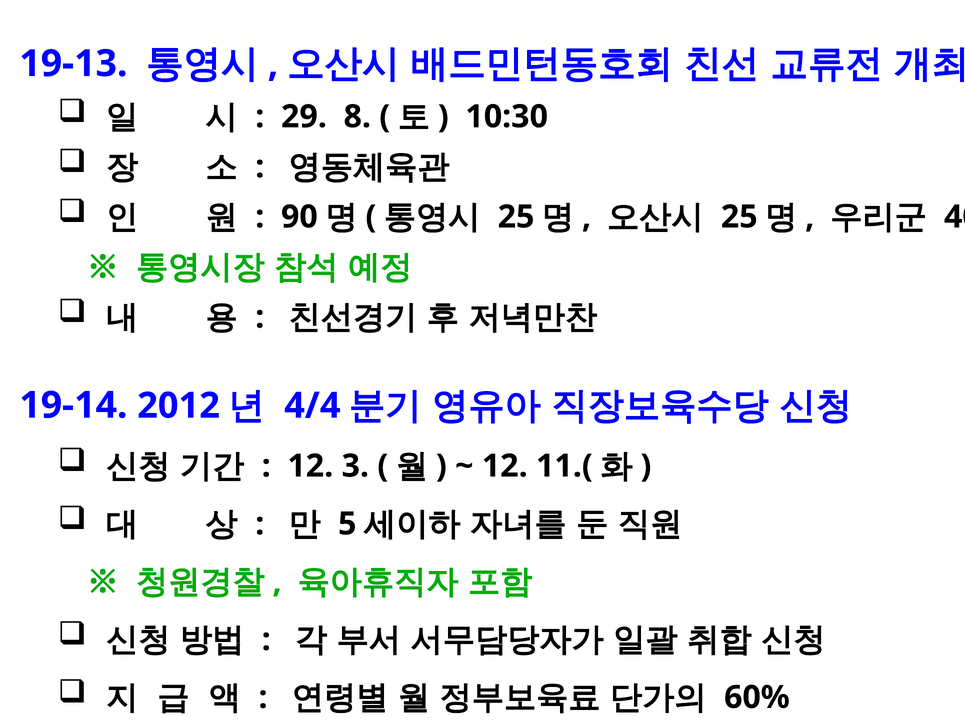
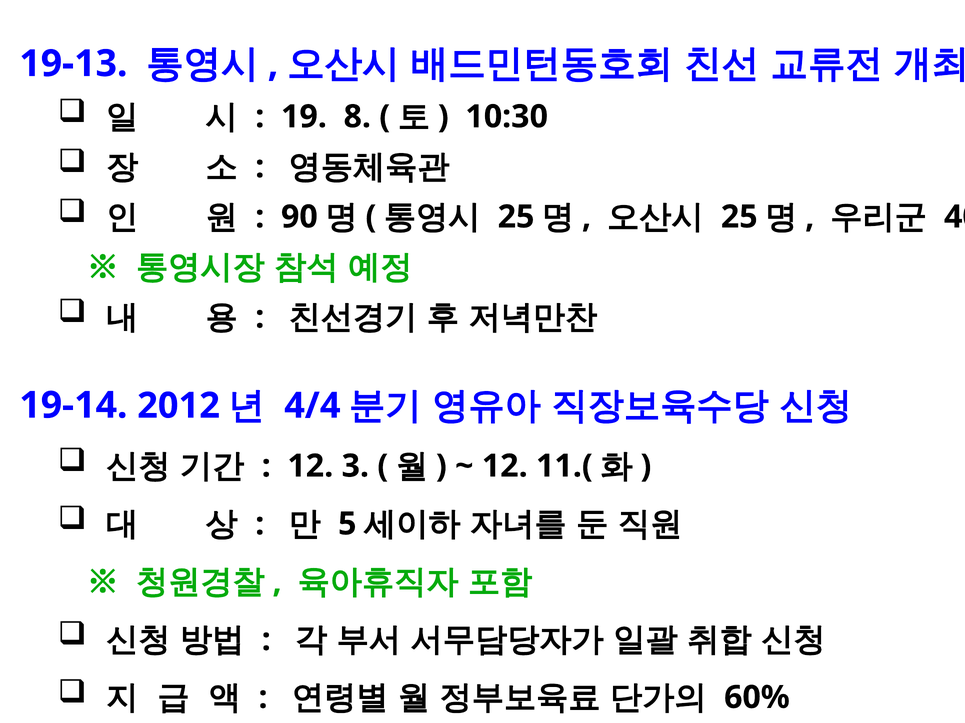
29: 29 -> 19 (304, 117)
